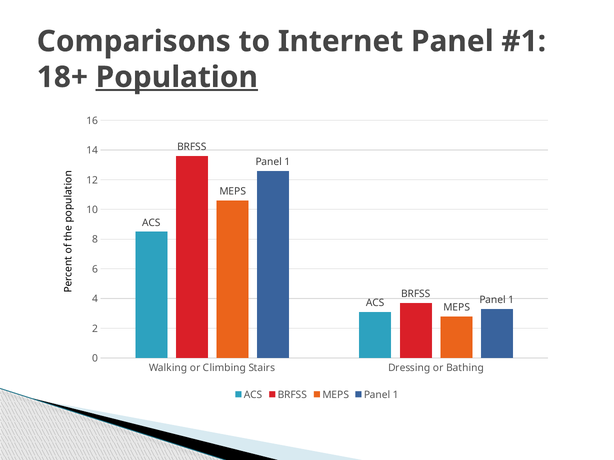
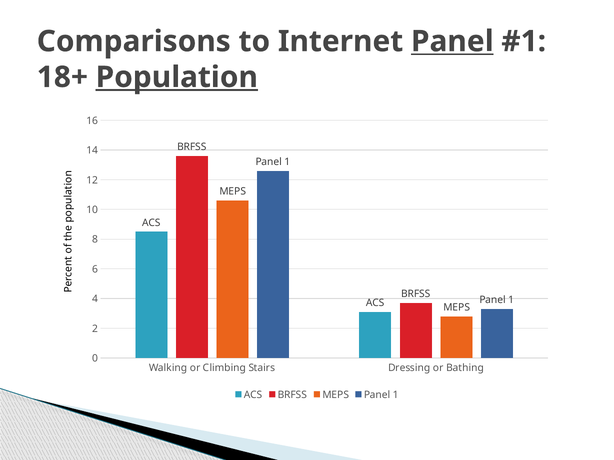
Panel underline: none -> present (452, 41)
